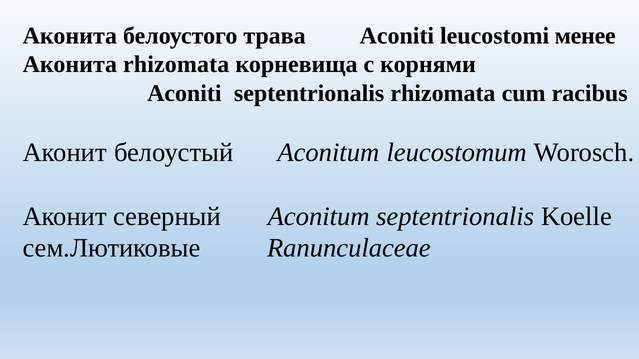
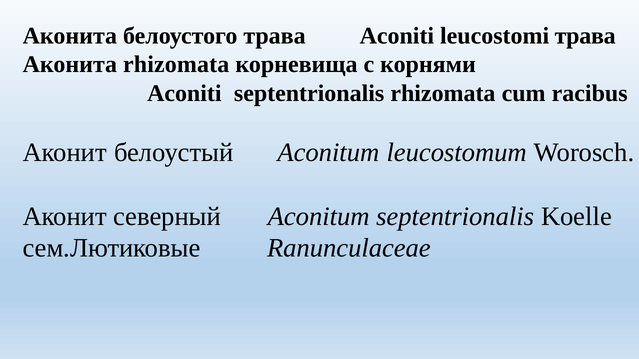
leucostomi менее: менее -> трава (585, 36)
